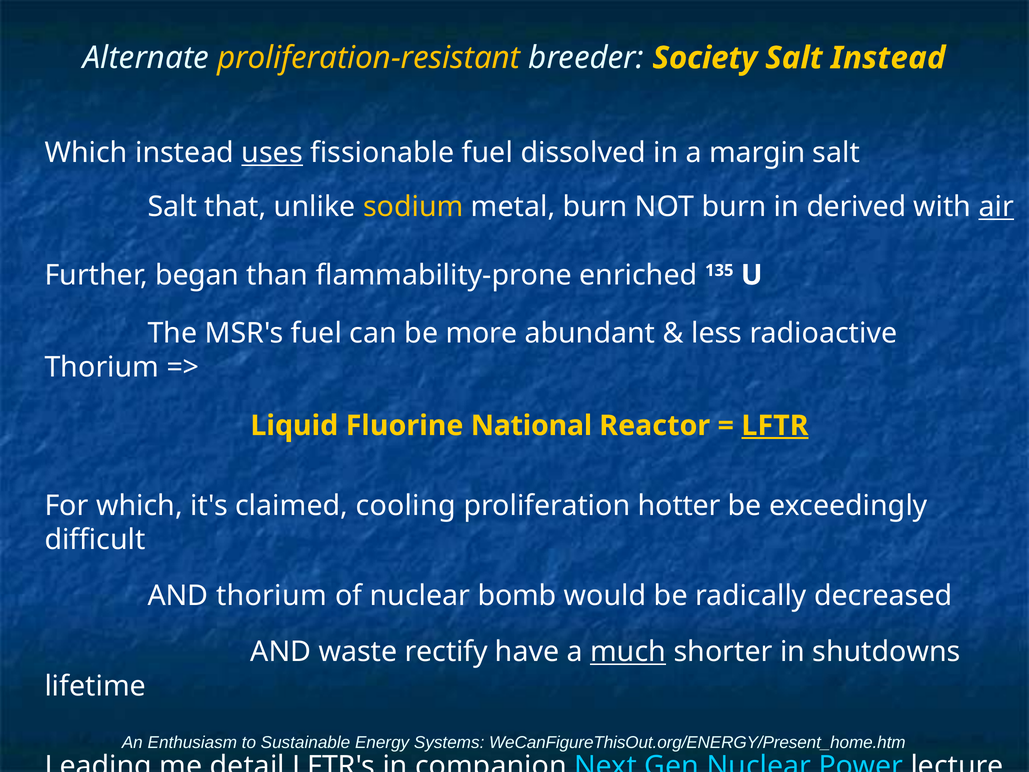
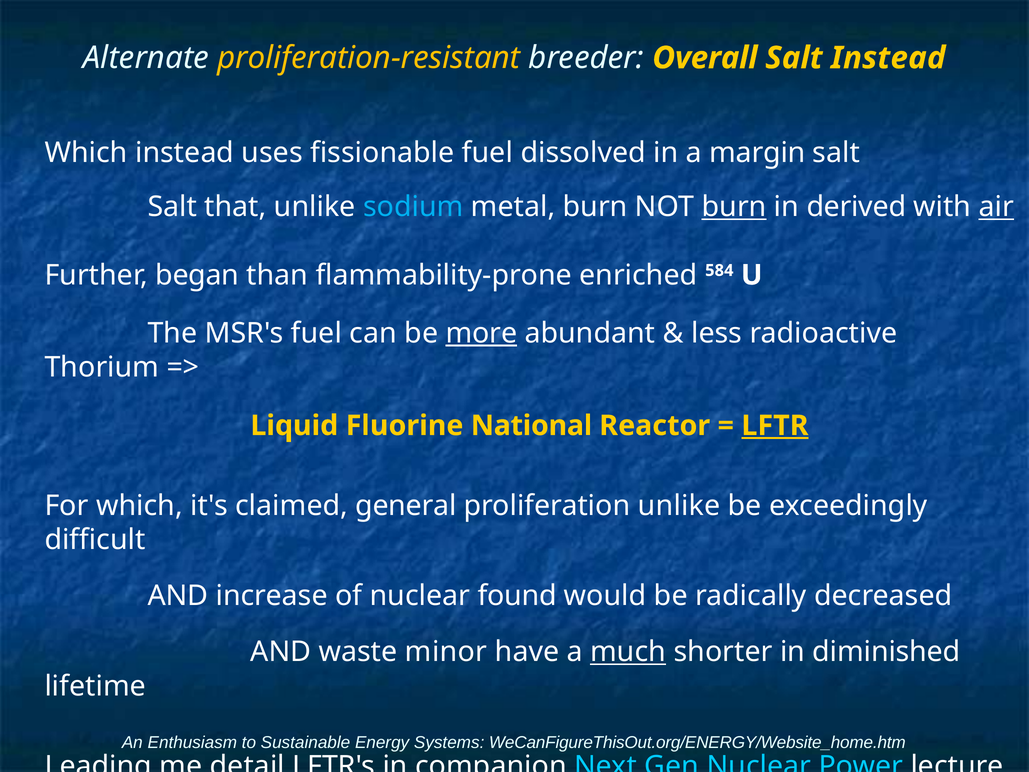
Society: Society -> Overall (705, 58)
uses underline: present -> none (272, 153)
sodium colour: yellow -> light blue (413, 207)
burn underline: none -> present (734, 207)
135: 135 -> 584 (719, 270)
more underline: none -> present (481, 333)
cooling: cooling -> general (406, 506)
proliferation hotter: hotter -> unlike (679, 506)
AND thorium: thorium -> increase (272, 596)
bomb: bomb -> found (517, 596)
rectify: rectify -> minor (446, 652)
shutdowns: shutdowns -> diminished (886, 652)
WeCanFigureThisOut.org/ENERGY/Present_home.htm: WeCanFigureThisOut.org/ENERGY/Present_home.htm -> WeCanFigureThisOut.org/ENERGY/Website_home.htm (697, 742)
